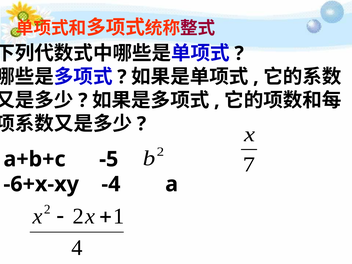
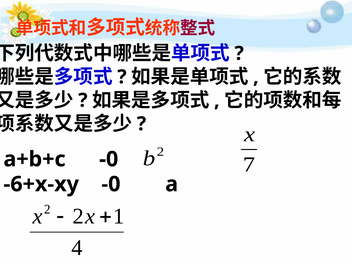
a+b+c -5: -5 -> -0 (109, 159)
-6+x-xy -4: -4 -> -0 (111, 184)
